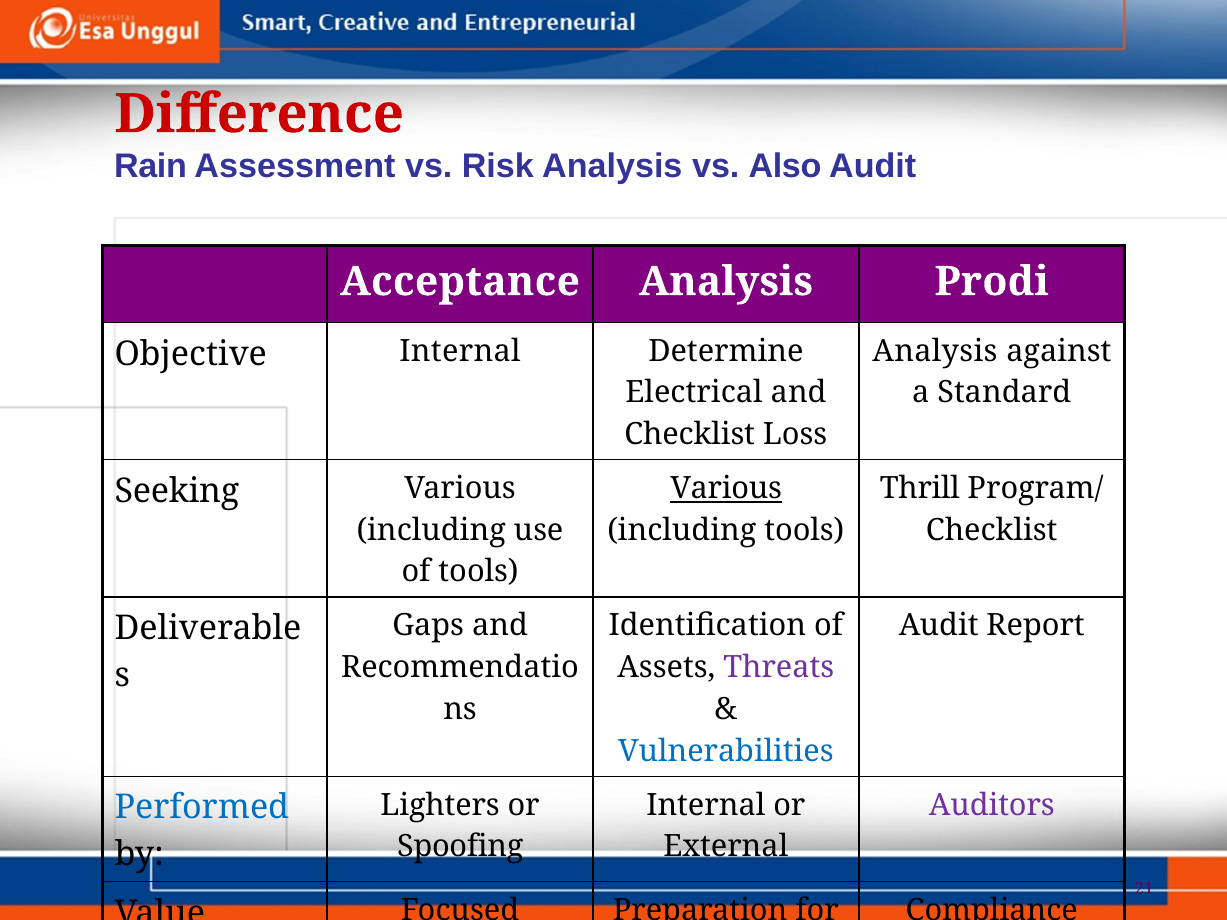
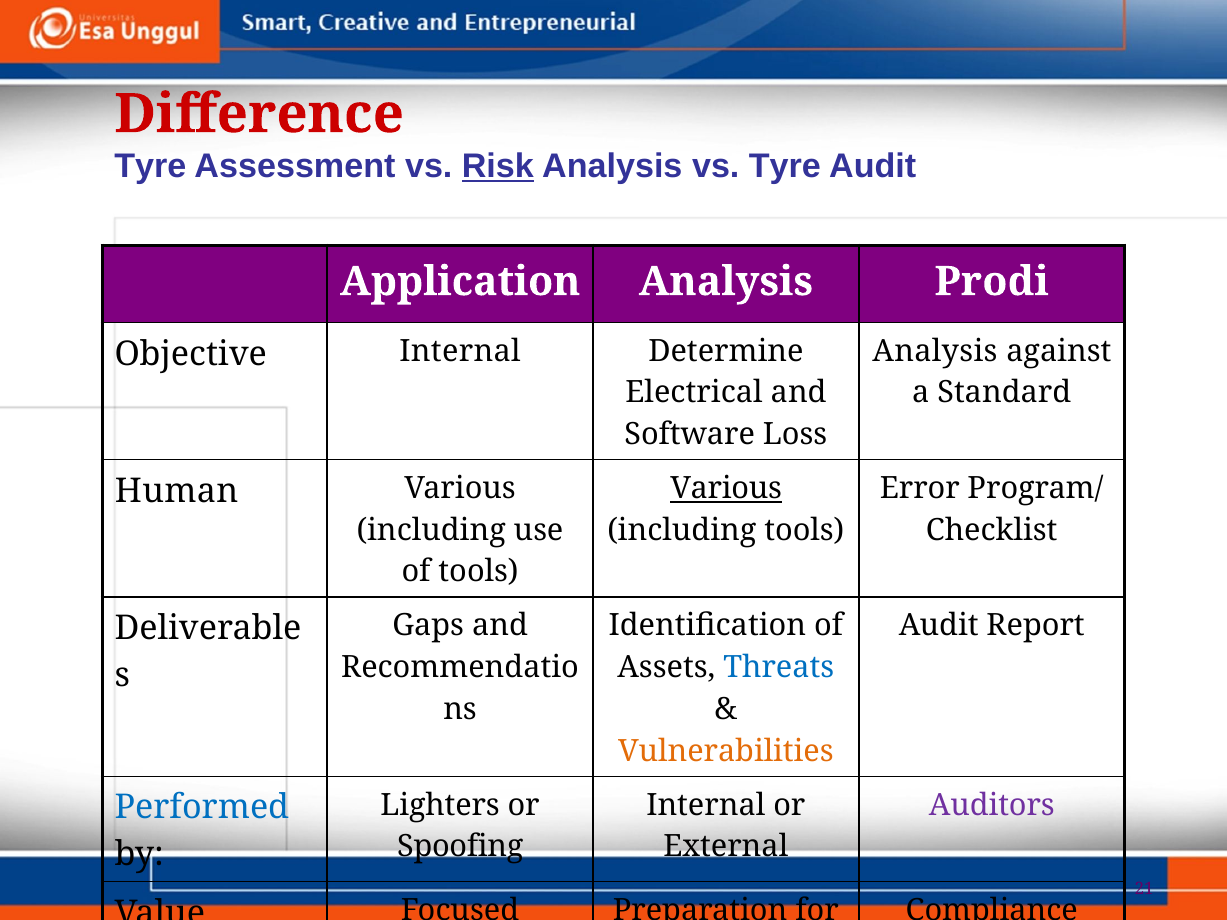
Rain: Rain -> Tyre (150, 166)
Risk underline: none -> present (498, 166)
vs Also: Also -> Tyre (785, 166)
Acceptance: Acceptance -> Application (460, 282)
Checklist: Checklist -> Software (690, 435)
Thrill: Thrill -> Error (920, 489)
Seeking: Seeking -> Human (177, 491)
Threats colour: purple -> blue (779, 668)
Vulnerabilities colour: blue -> orange (726, 751)
